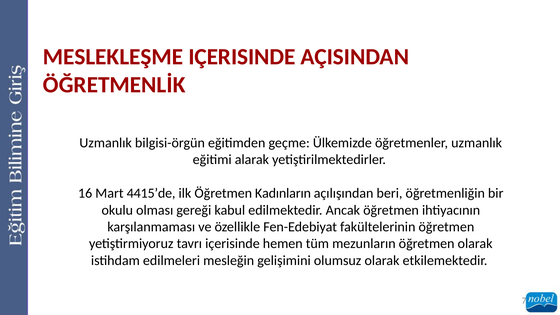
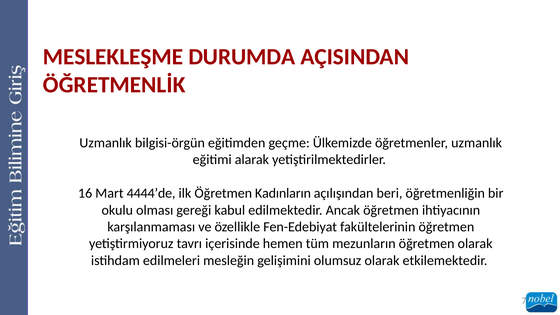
MESLEKLEŞME IÇERISINDE: IÇERISINDE -> DURUMDA (242, 57)
4415’de: 4415’de -> 4444’de (151, 193)
